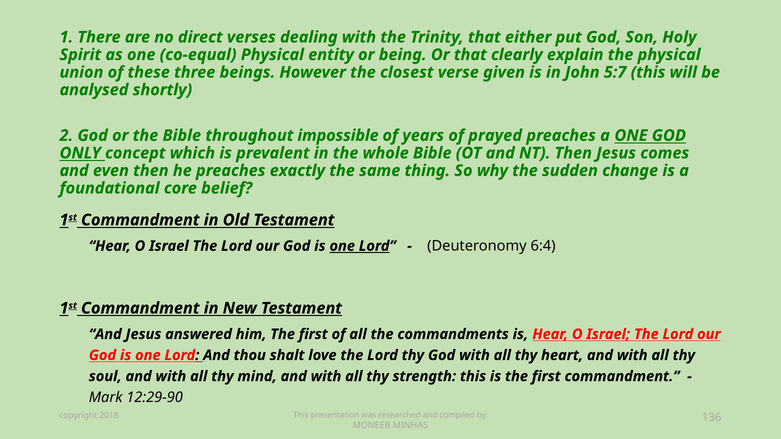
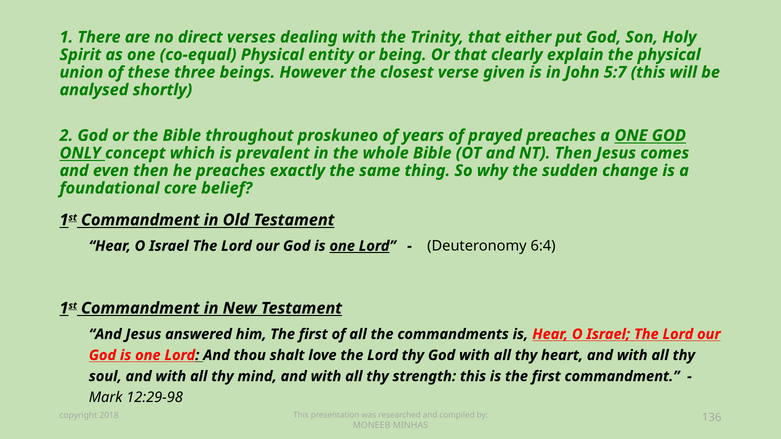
impossible: impossible -> proskuneo (338, 136)
12:29-90: 12:29-90 -> 12:29-98 (155, 398)
